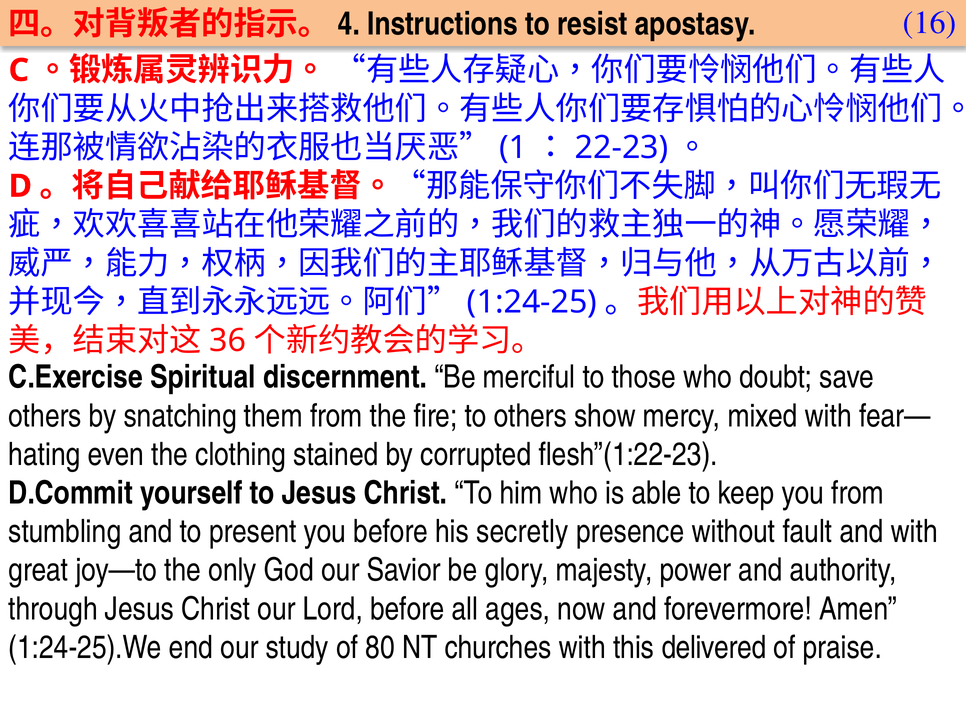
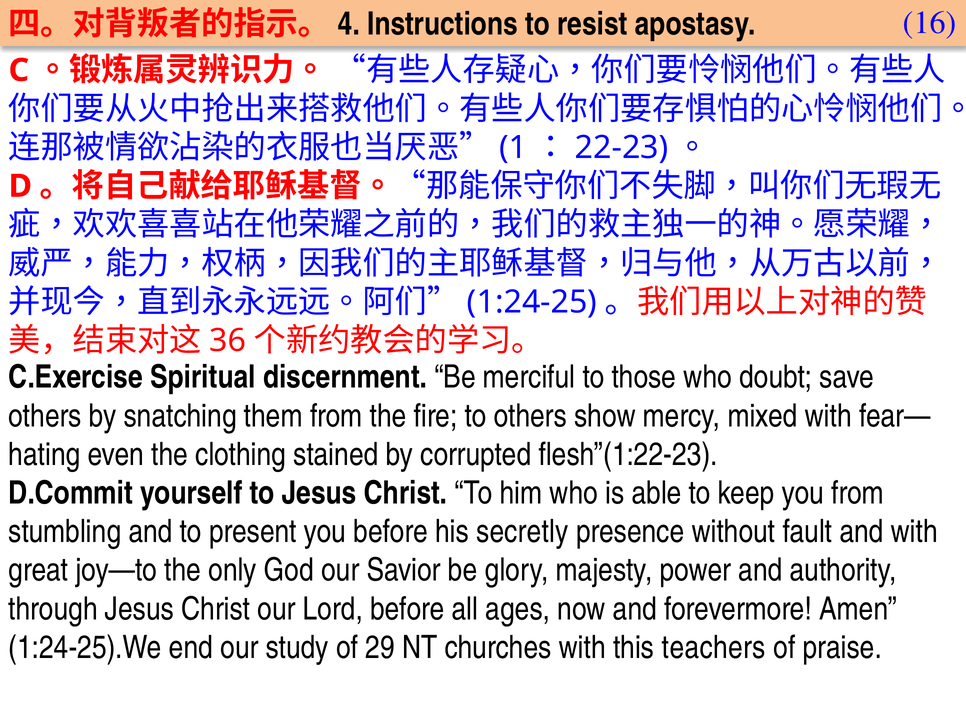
80: 80 -> 29 (380, 648)
delivered: delivered -> teachers (714, 648)
